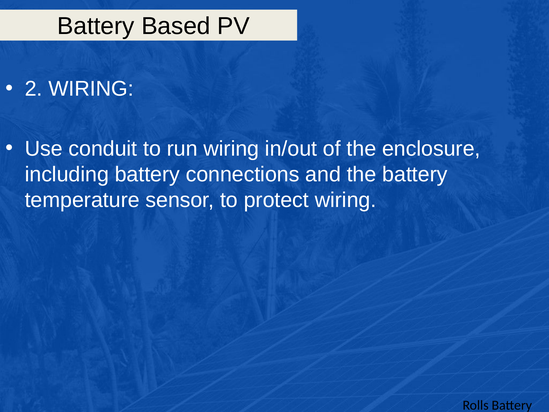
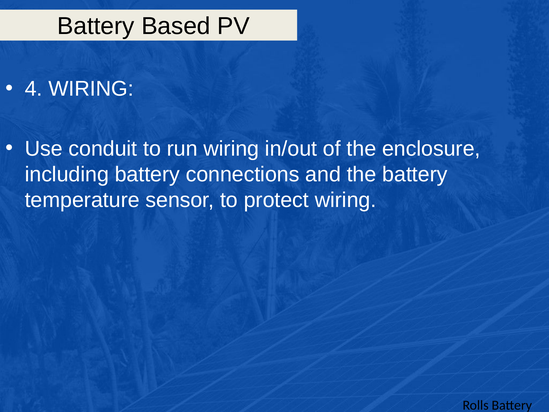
2: 2 -> 4 (34, 89)
